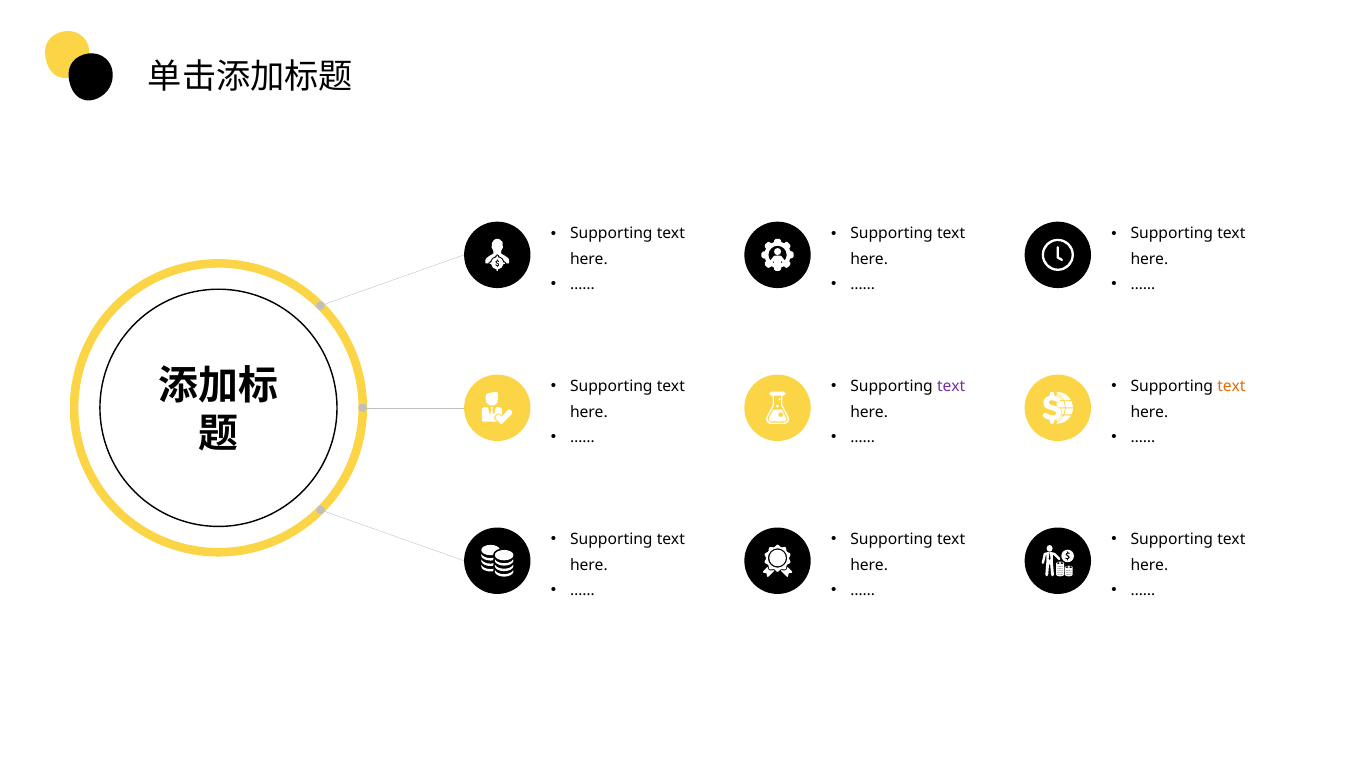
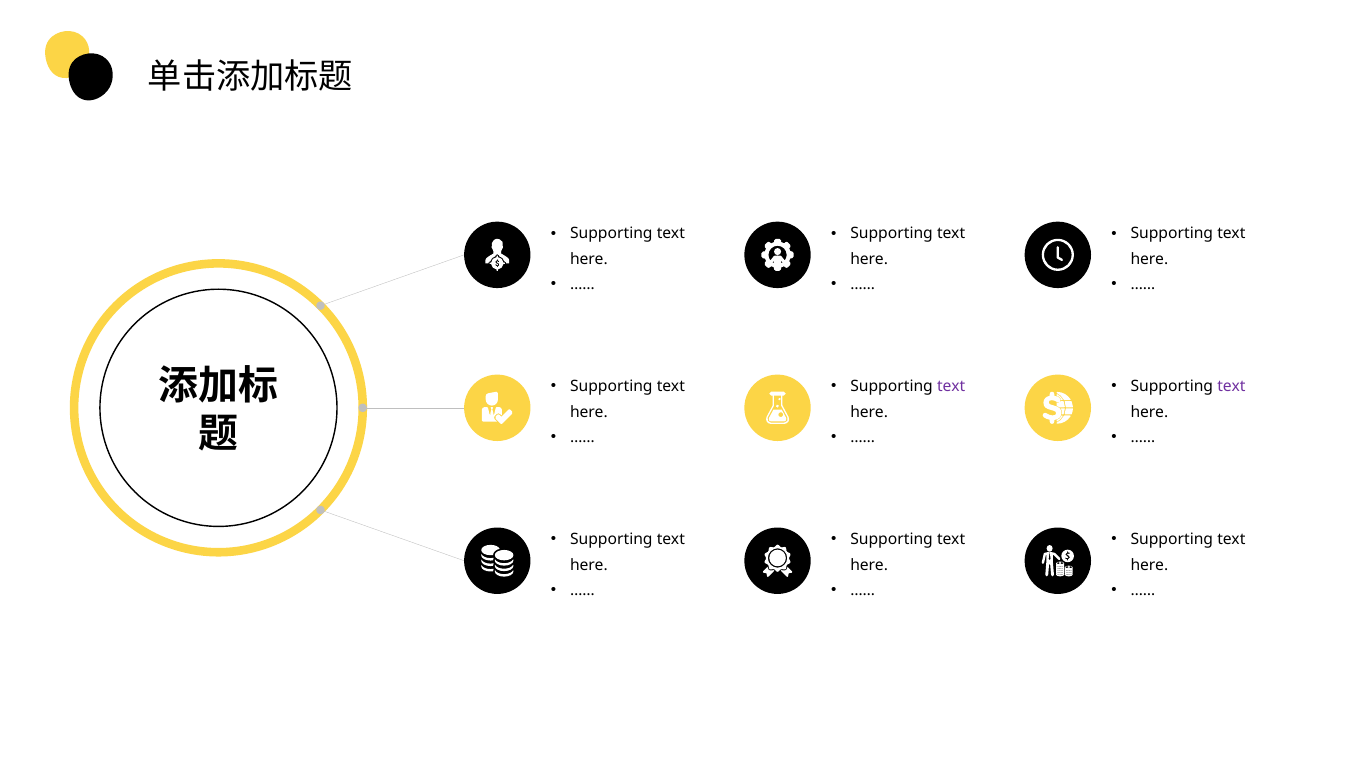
text colour: orange -> purple (1231, 386)
